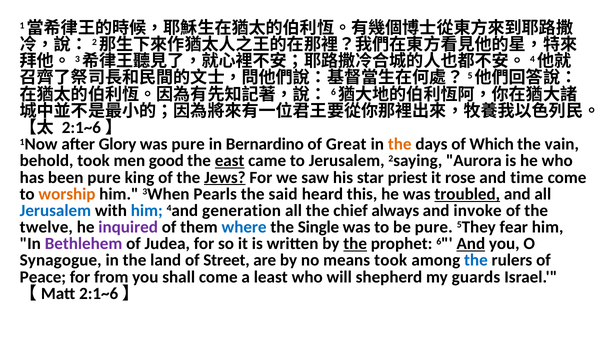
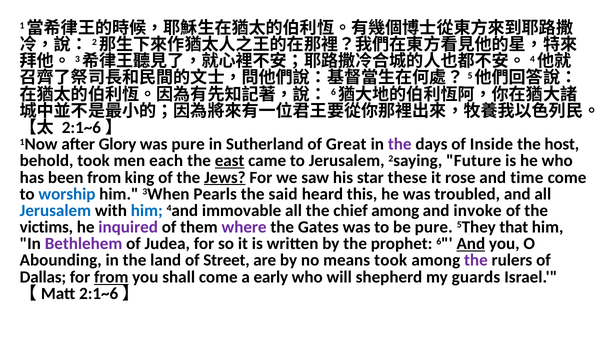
Bernardino: Bernardino -> Sutherland (265, 144)
the colour: orange -> purple (400, 144)
Which: Which -> Inside (491, 144)
vain: vain -> host (562, 144)
good: good -> each (166, 161)
Aurora: Aurora -> Future (474, 161)
been pure: pure -> from (104, 178)
priest: priest -> these (407, 178)
worship colour: orange -> blue (67, 194)
troubled underline: present -> none (467, 194)
generation: generation -> immovable (242, 211)
chief always: always -> among (395, 211)
twelve: twelve -> victims (46, 227)
where colour: blue -> purple (244, 227)
Single: Single -> Gates (318, 227)
fear: fear -> that (514, 227)
the underline: present -> none (355, 244)
Synagogue: Synagogue -> Abounding (61, 261)
the colour: blue -> purple (476, 261)
Peace: Peace -> Dallas (43, 277)
from underline: none -> present (111, 277)
least: least -> early (271, 277)
